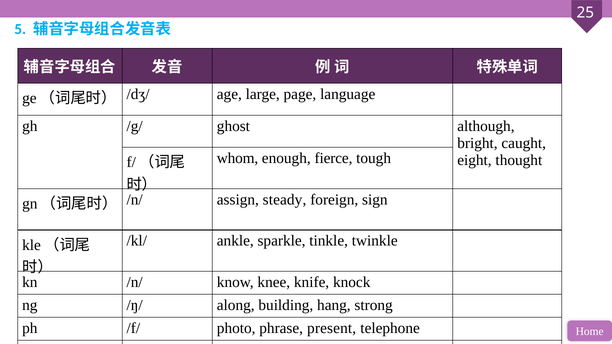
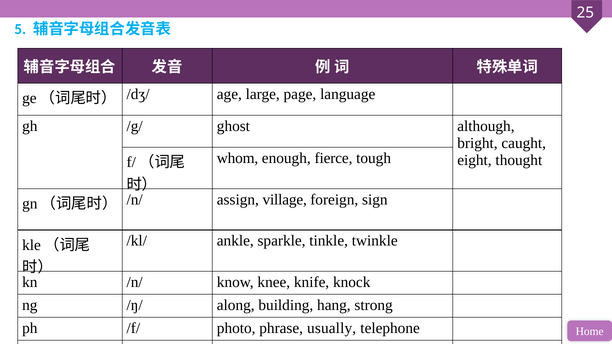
steady: steady -> village (285, 200)
present: present -> usually (332, 328)
